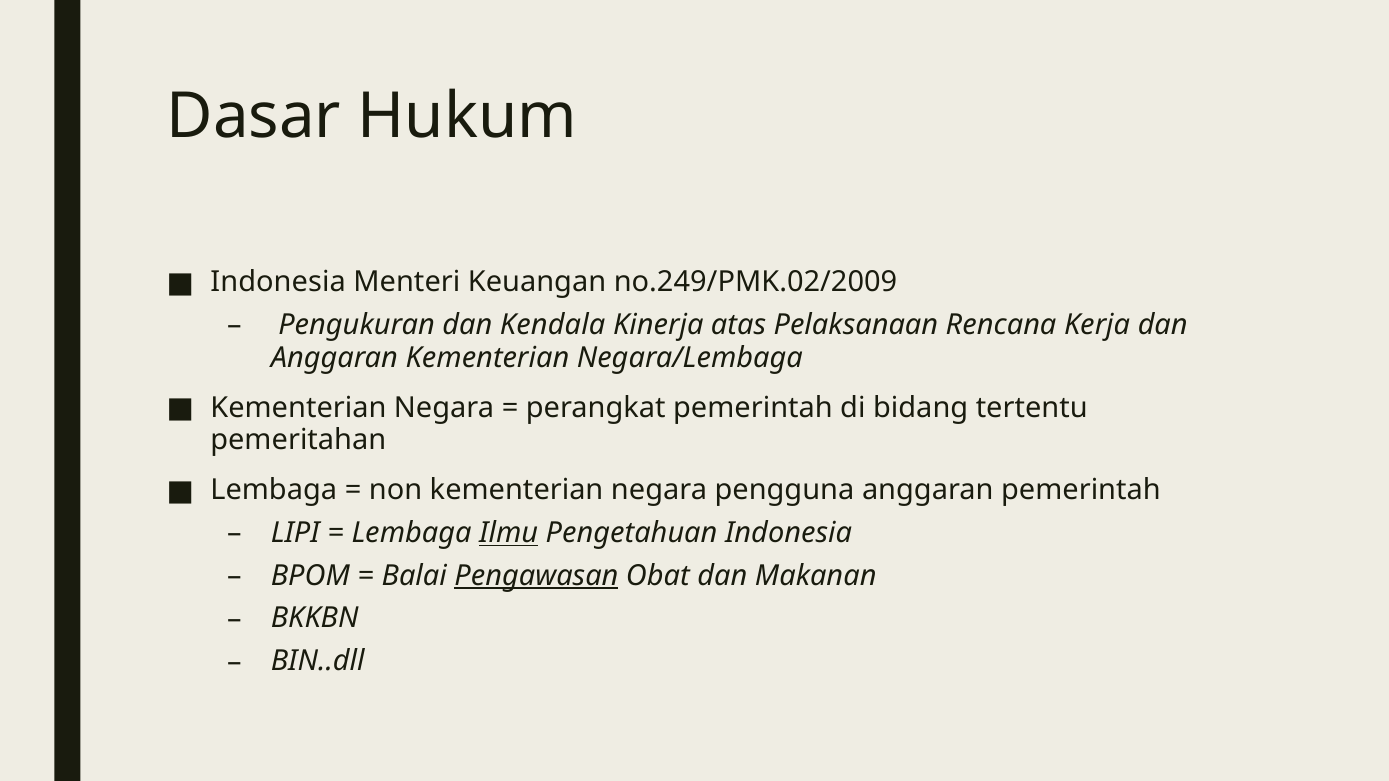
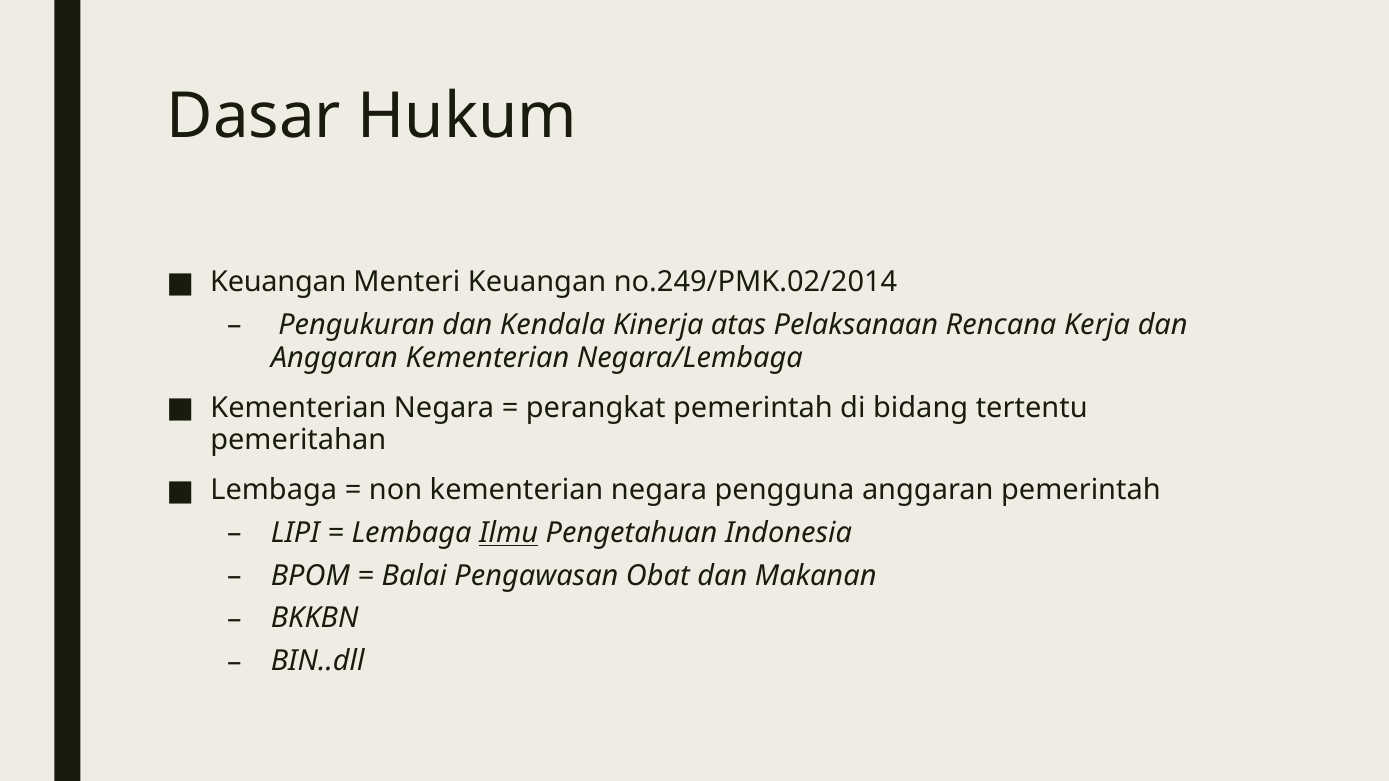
Indonesia: Indonesia -> Keuangan (278, 282)
no.249/PMK.02/2009: no.249/PMK.02/2009 -> no.249/PMK.02/2014 (756, 282)
Pengawasan underline: present -> none (536, 576)
